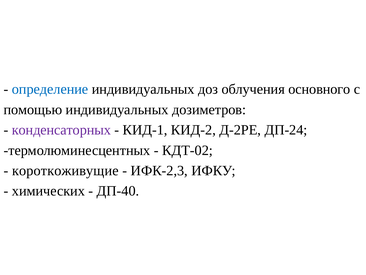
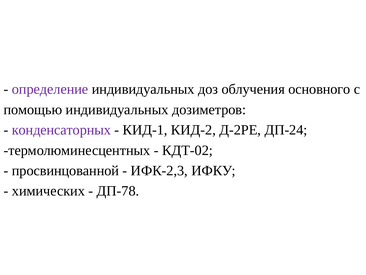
определение colour: blue -> purple (50, 89)
короткоживущие: короткоживущие -> просвинцованной (65, 170)
ДП-40: ДП-40 -> ДП-78 (118, 191)
